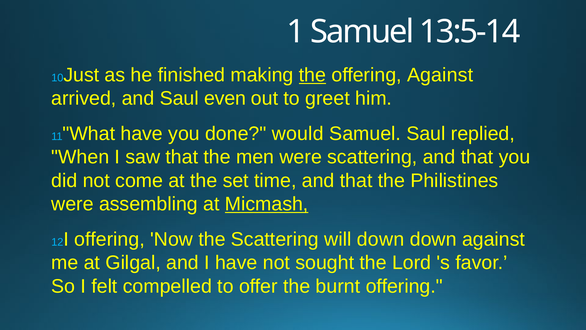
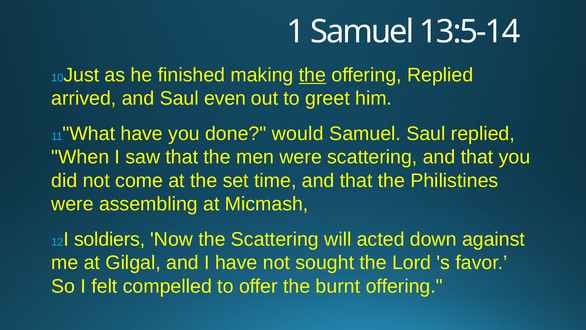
offering Against: Against -> Replied (440, 75)
Micmash underline: present -> none (267, 204)
I offering: offering -> soldiers (110, 239)
will down: down -> acted (381, 239)
